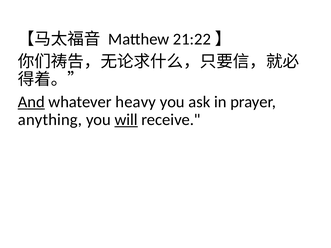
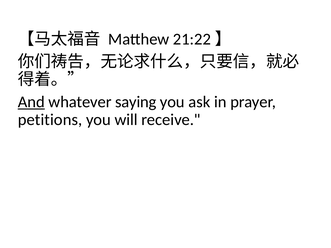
heavy: heavy -> saying (136, 102)
anything: anything -> petitions (50, 120)
will underline: present -> none (126, 120)
